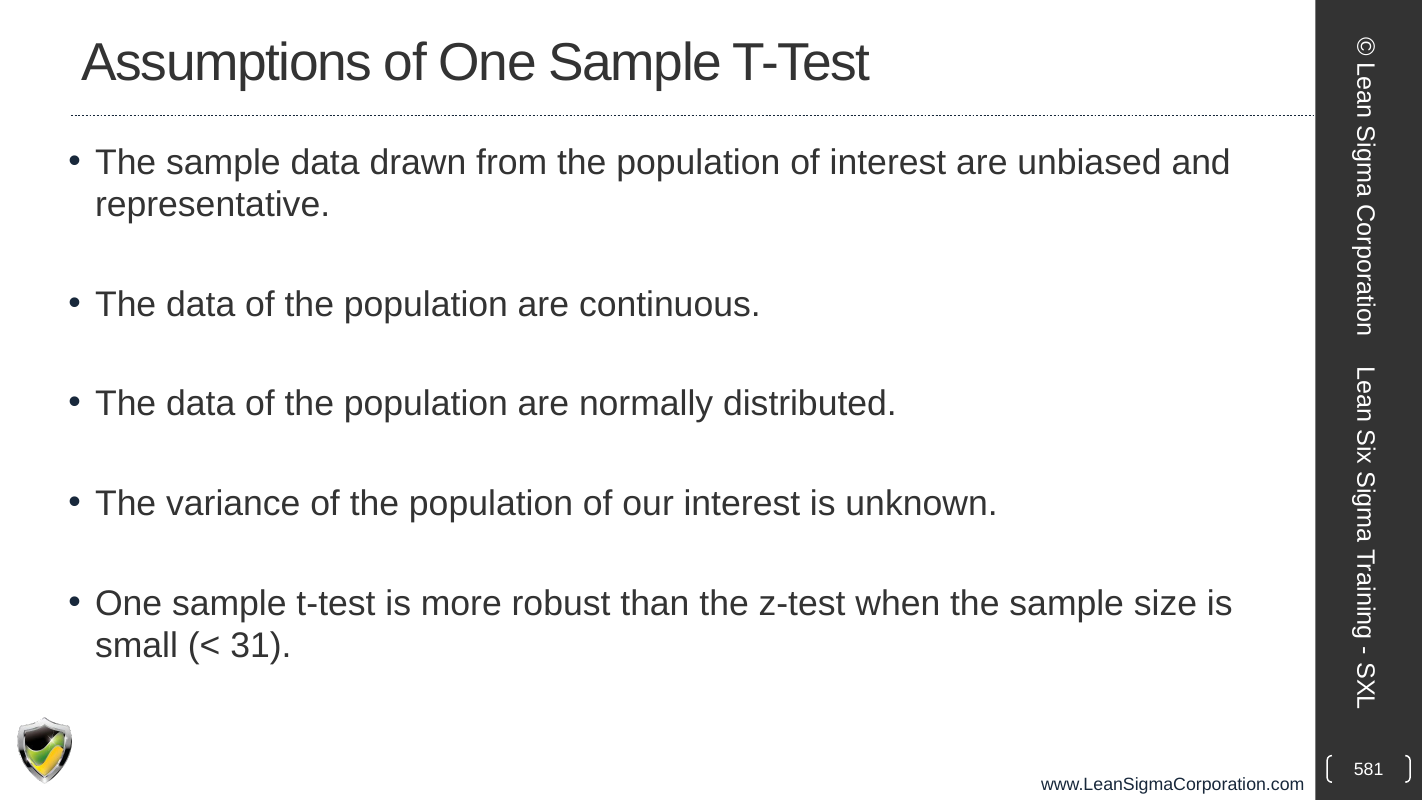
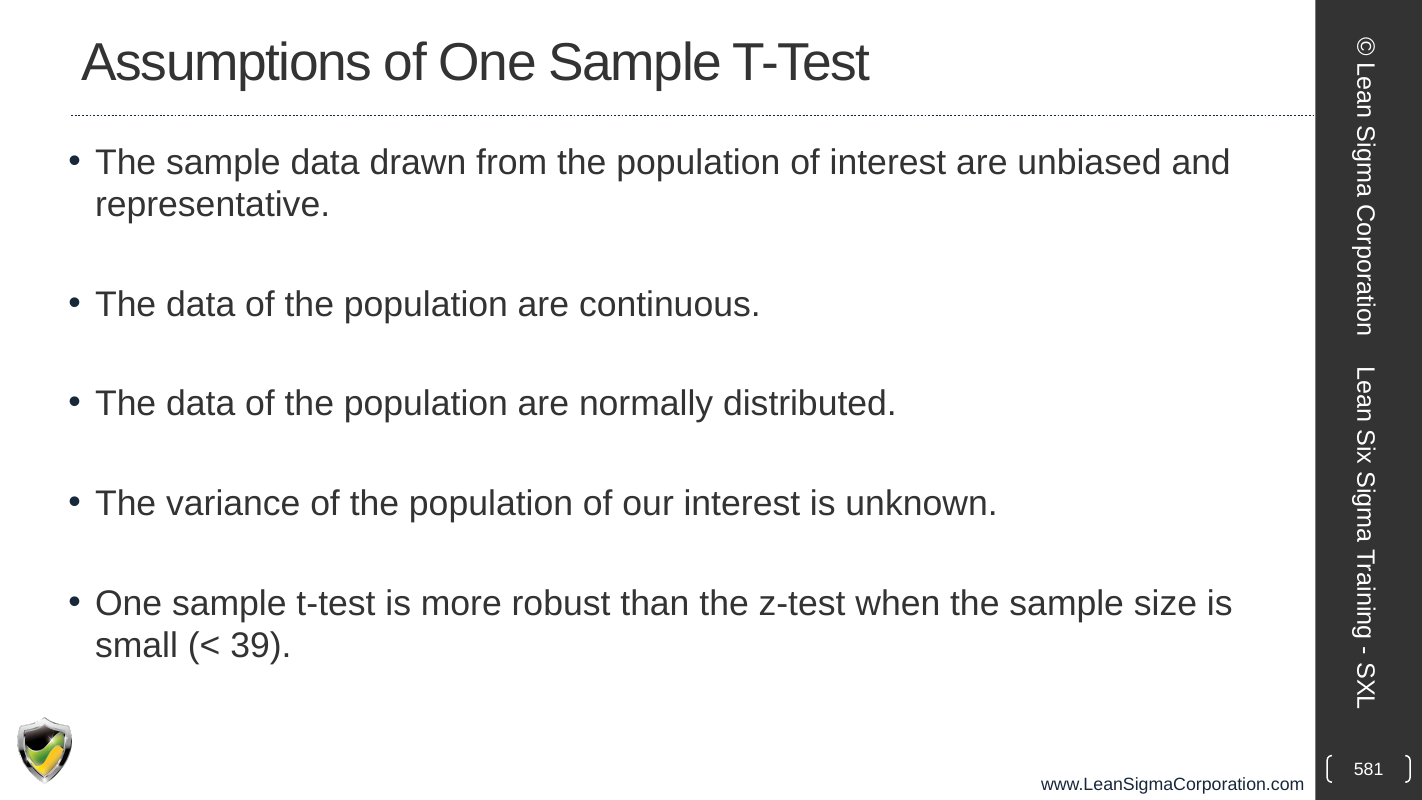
31: 31 -> 39 (261, 646)
